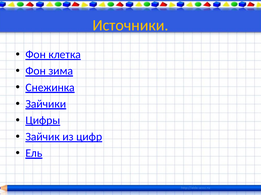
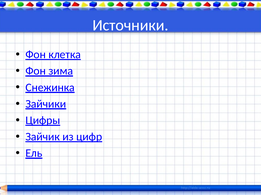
Источники colour: yellow -> white (130, 25)
